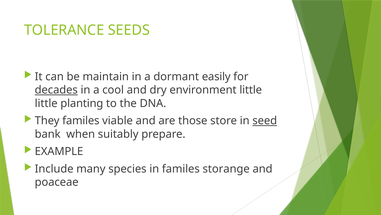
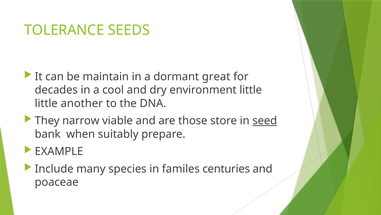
easily: easily -> great (216, 76)
decades underline: present -> none (56, 90)
planting: planting -> another (82, 103)
They familes: familes -> narrow (81, 120)
storange: storange -> centuries (226, 168)
